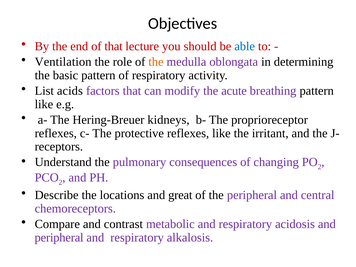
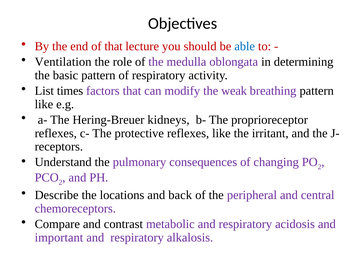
the colour: orange -> purple (156, 62)
acids: acids -> times (70, 91)
acute: acute -> weak (234, 91)
great: great -> back (180, 195)
peripheral: peripheral -> important (59, 237)
